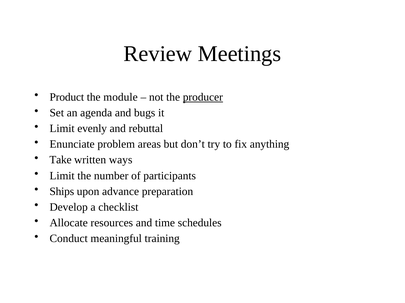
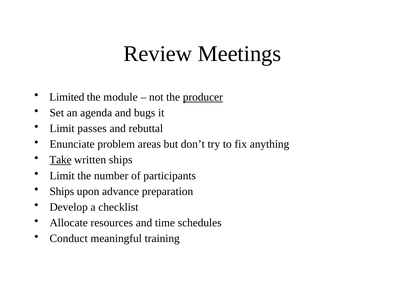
Product: Product -> Limited (67, 97)
evenly: evenly -> passes (92, 129)
Take underline: none -> present (61, 160)
written ways: ways -> ships (121, 160)
